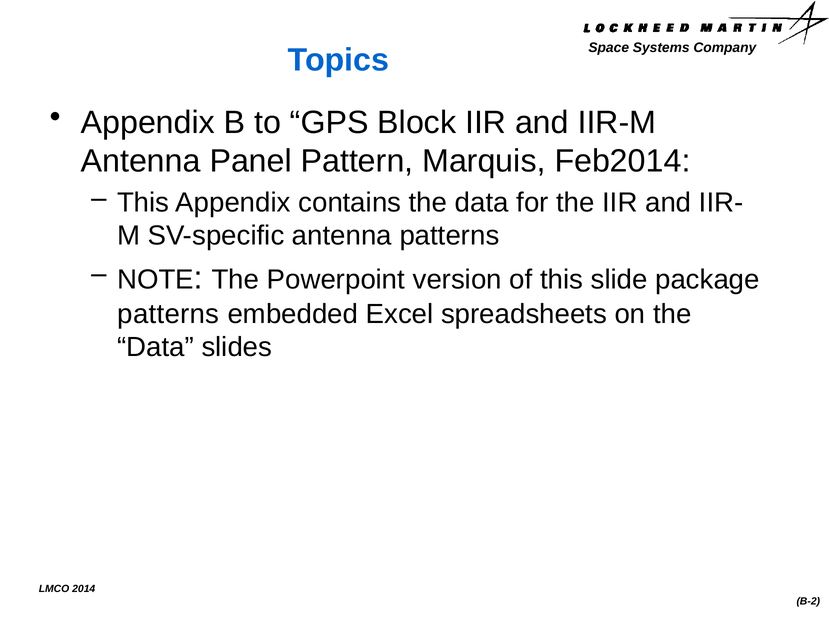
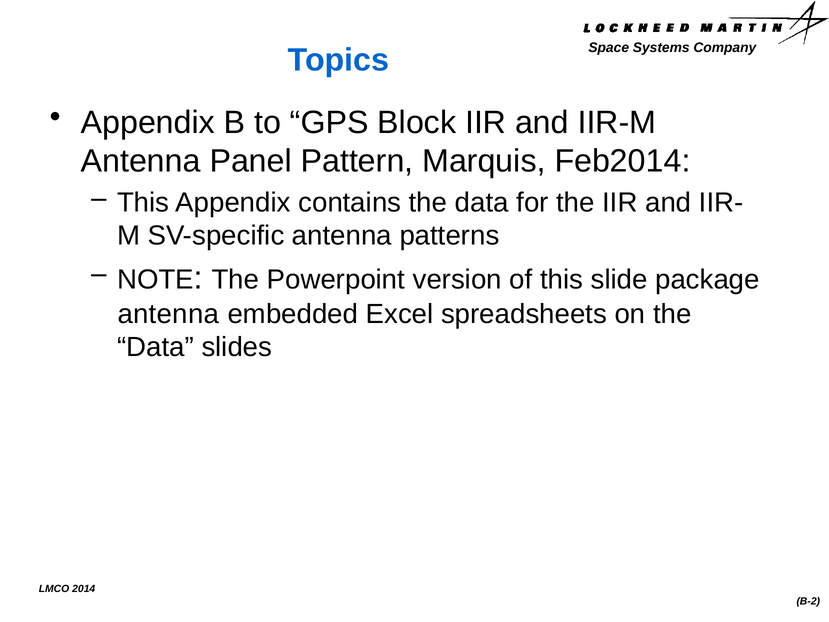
patterns: patterns -> antenna (168, 314)
